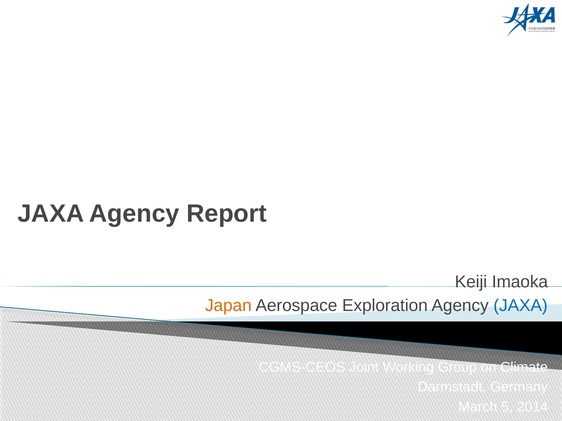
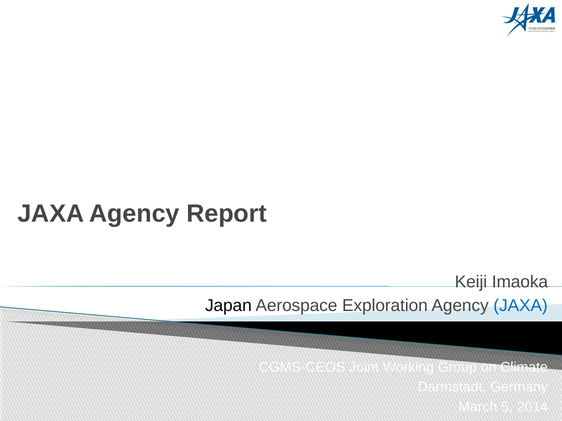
Japan colour: orange -> black (228, 306)
